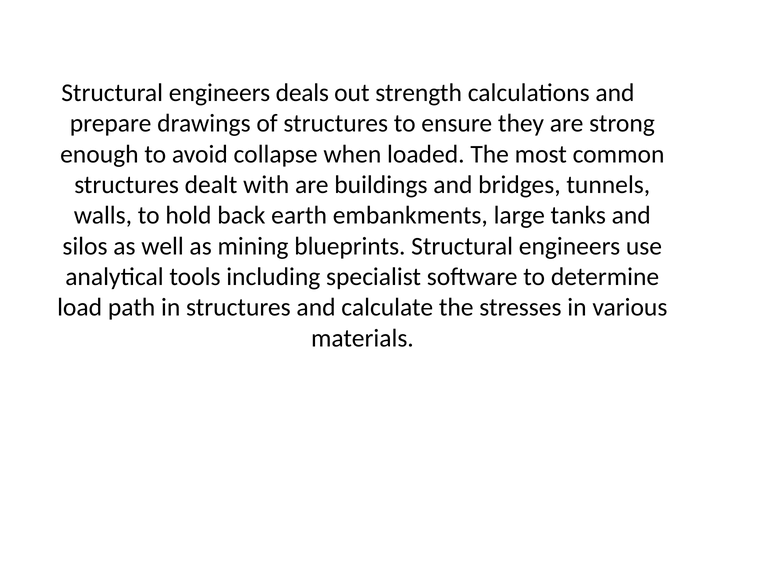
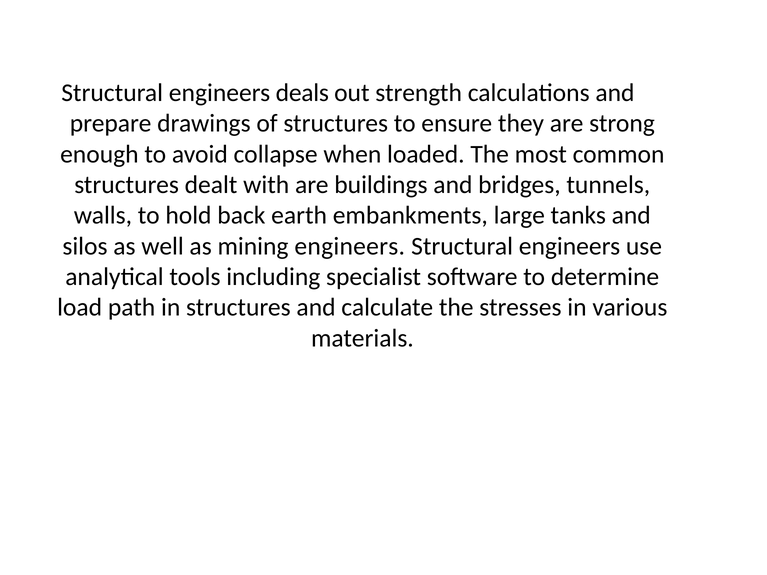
mining blueprints: blueprints -> engineers (350, 246)
